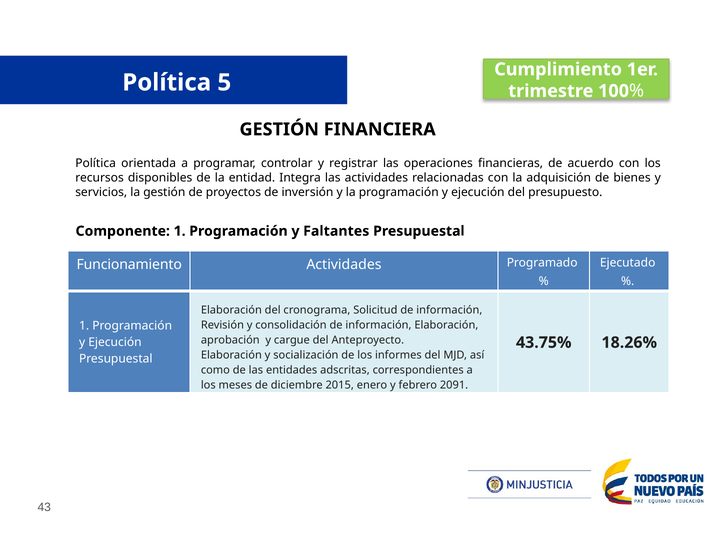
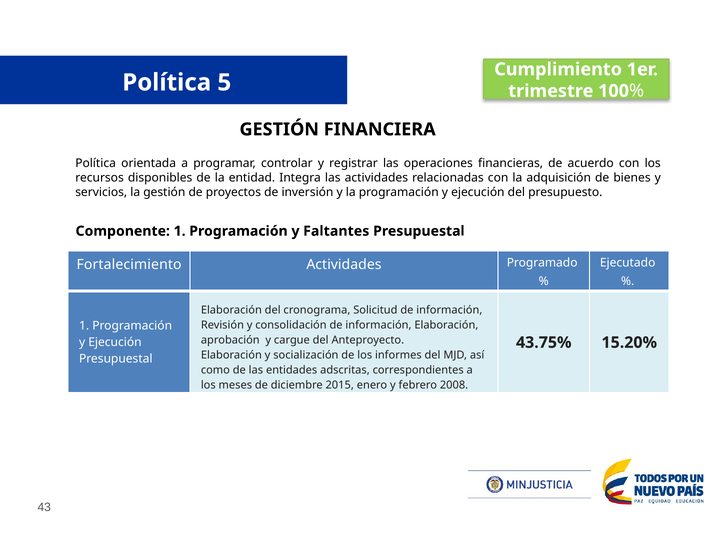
Funcionamiento: Funcionamiento -> Fortalecimiento (129, 265)
18.26%: 18.26% -> 15.20% (629, 343)
2091: 2091 -> 2008 (454, 385)
